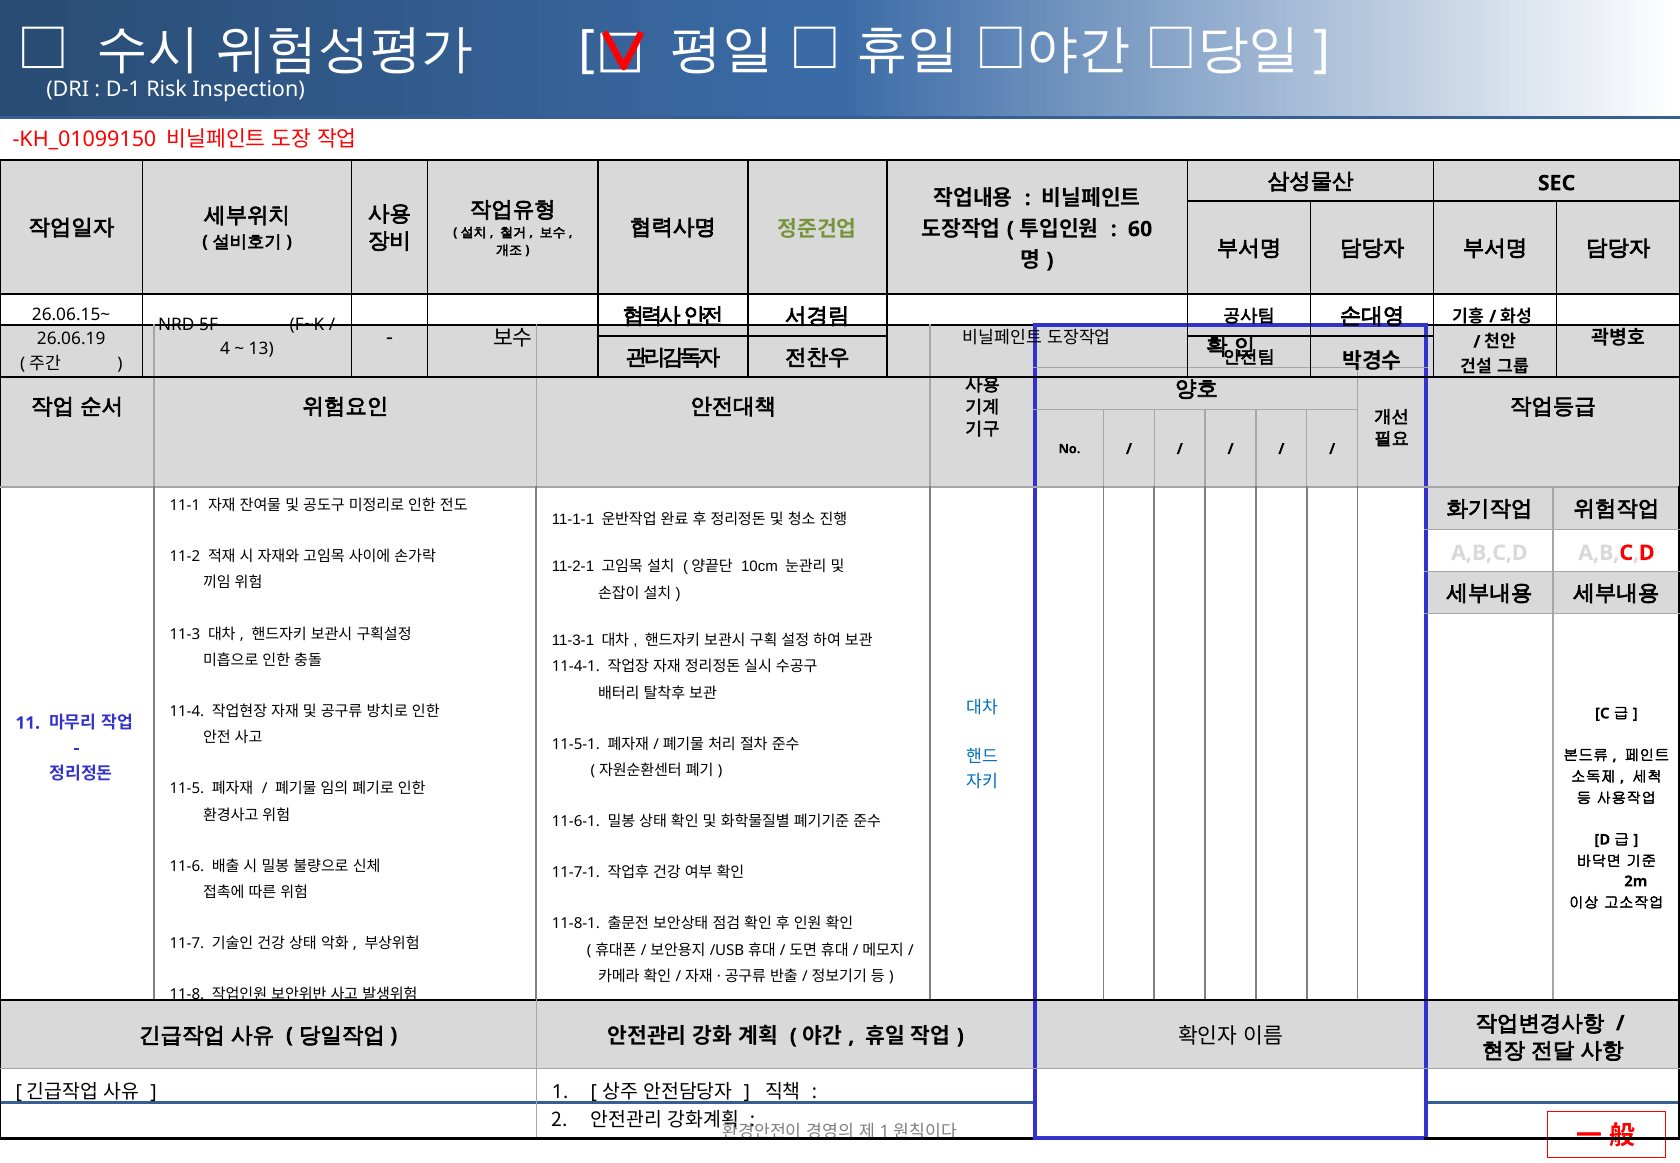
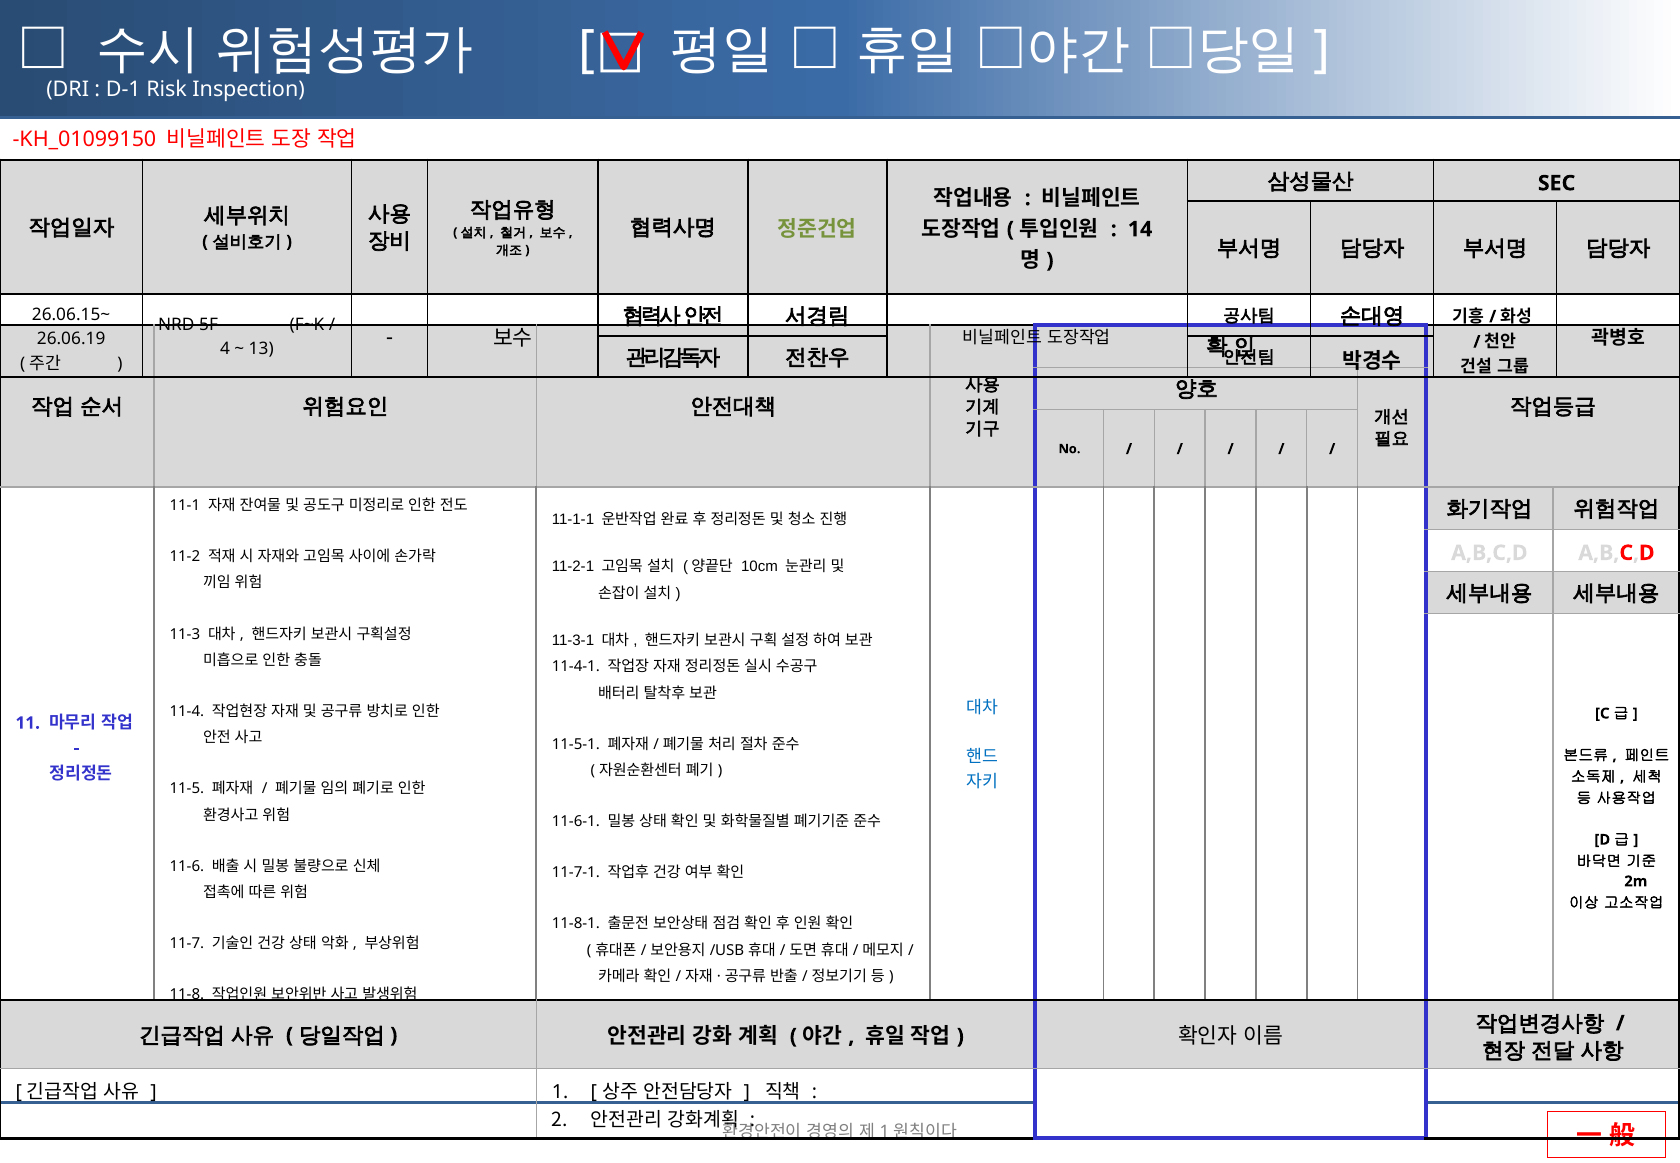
60: 60 -> 14 (1140, 229)
